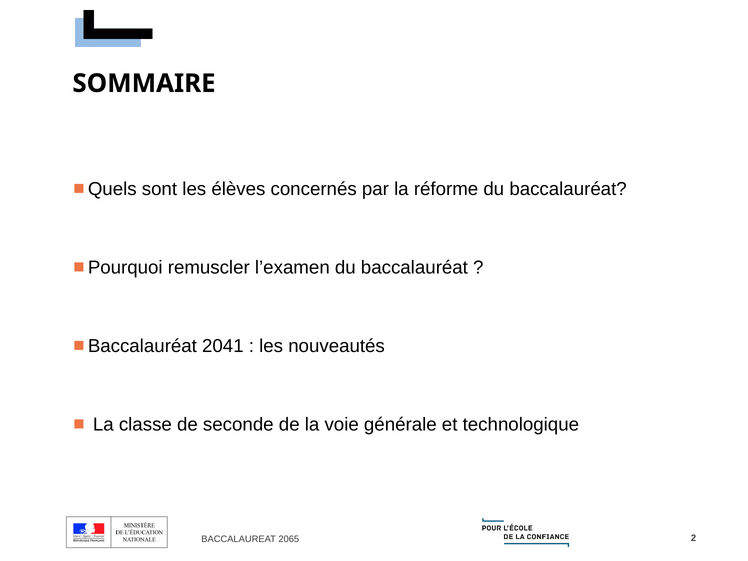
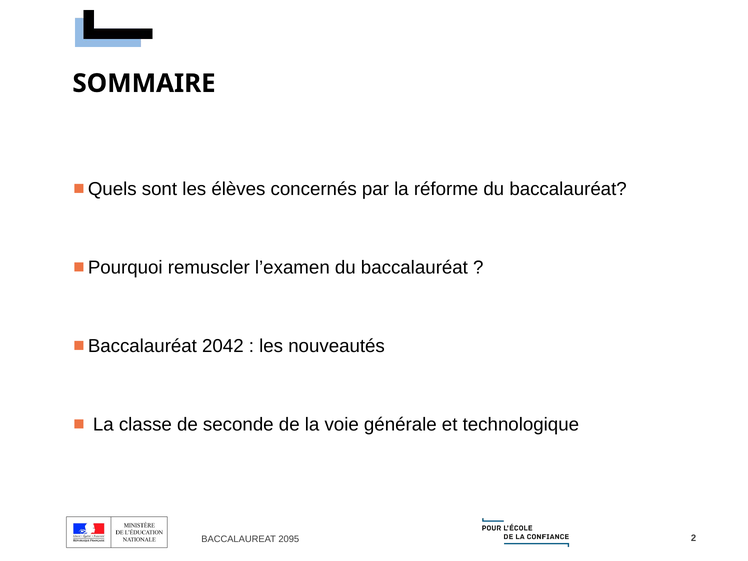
2041: 2041 -> 2042 (223, 346)
2065: 2065 -> 2095 (289, 539)
